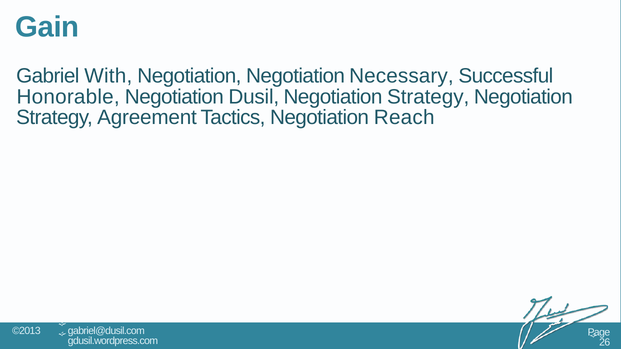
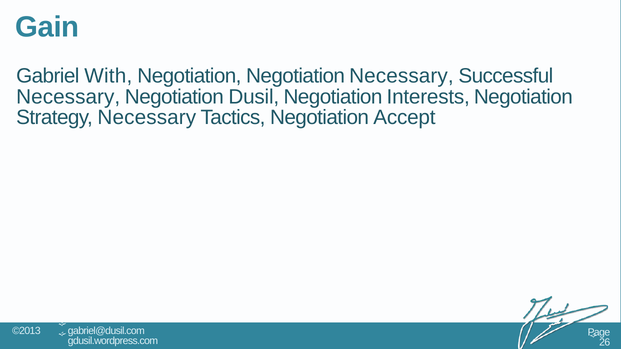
Honorable: Honorable -> Necessary (68, 97)
Strategy: Strategy -> Interests (428, 97)
Strategy Agreement: Agreement -> Necessary (147, 118)
Reach: Reach -> Accept (404, 118)
